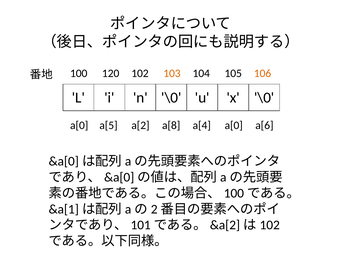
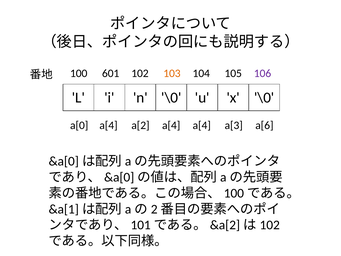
120: 120 -> 601 (111, 73)
106 colour: orange -> purple (263, 73)
a[0 a[5: a[5 -> a[4 (108, 125)
a[2 a[8: a[8 -> a[4 (171, 125)
a[4 a[0: a[0 -> a[3 (234, 125)
